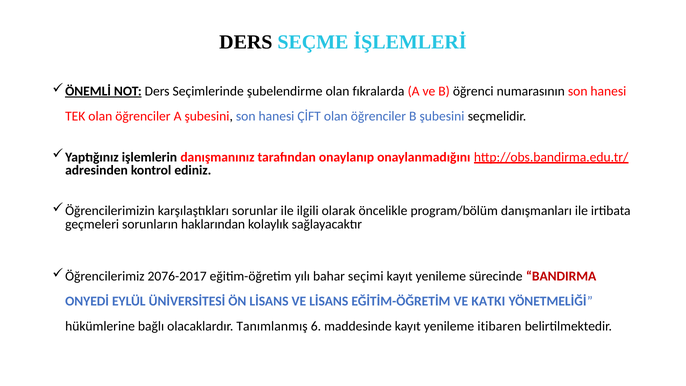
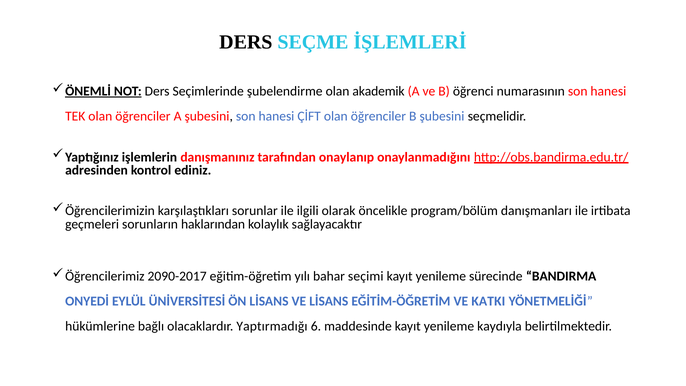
fıkralarda: fıkralarda -> akademik (379, 91)
2076-2017: 2076-2017 -> 2090-2017 (177, 276)
BANDIRMA colour: red -> black (561, 276)
Tanımlanmış: Tanımlanmış -> Yaptırmadığı (272, 326)
itibaren: itibaren -> kaydıyla (499, 326)
